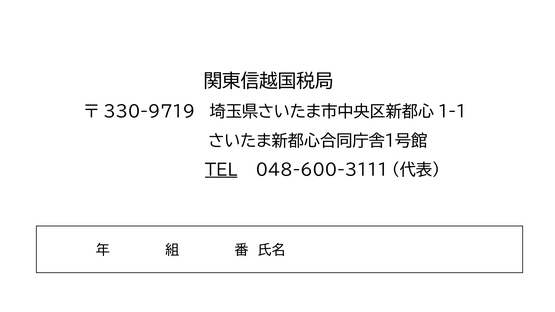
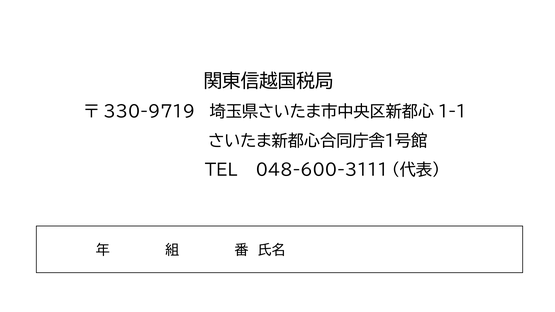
TEL underline: present -> none (221, 170)
